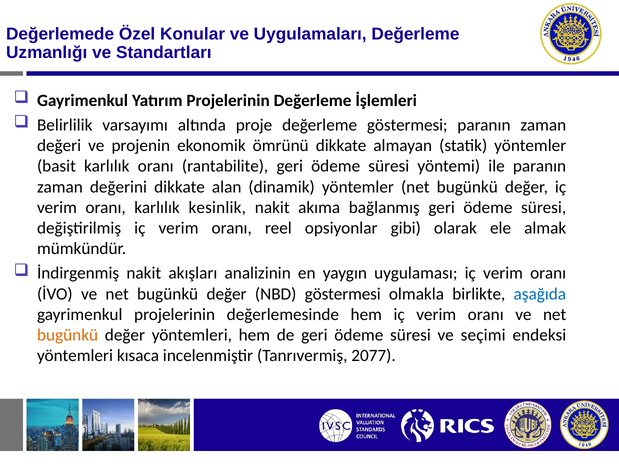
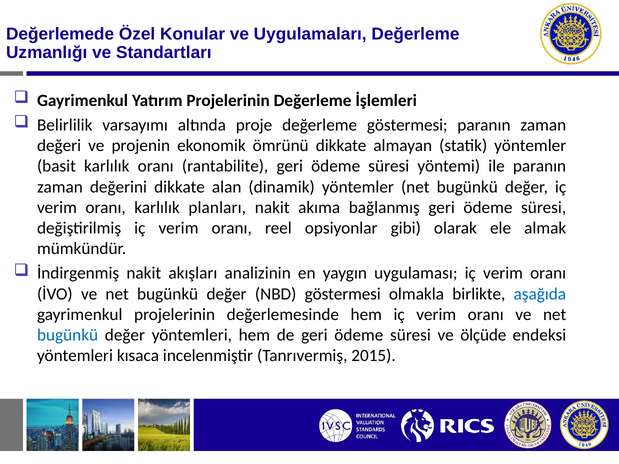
kesinlik: kesinlik -> planları (217, 208)
bugünkü colour: orange -> blue (68, 335)
seçimi: seçimi -> ölçüde (483, 335)
2077: 2077 -> 2015 (374, 356)
